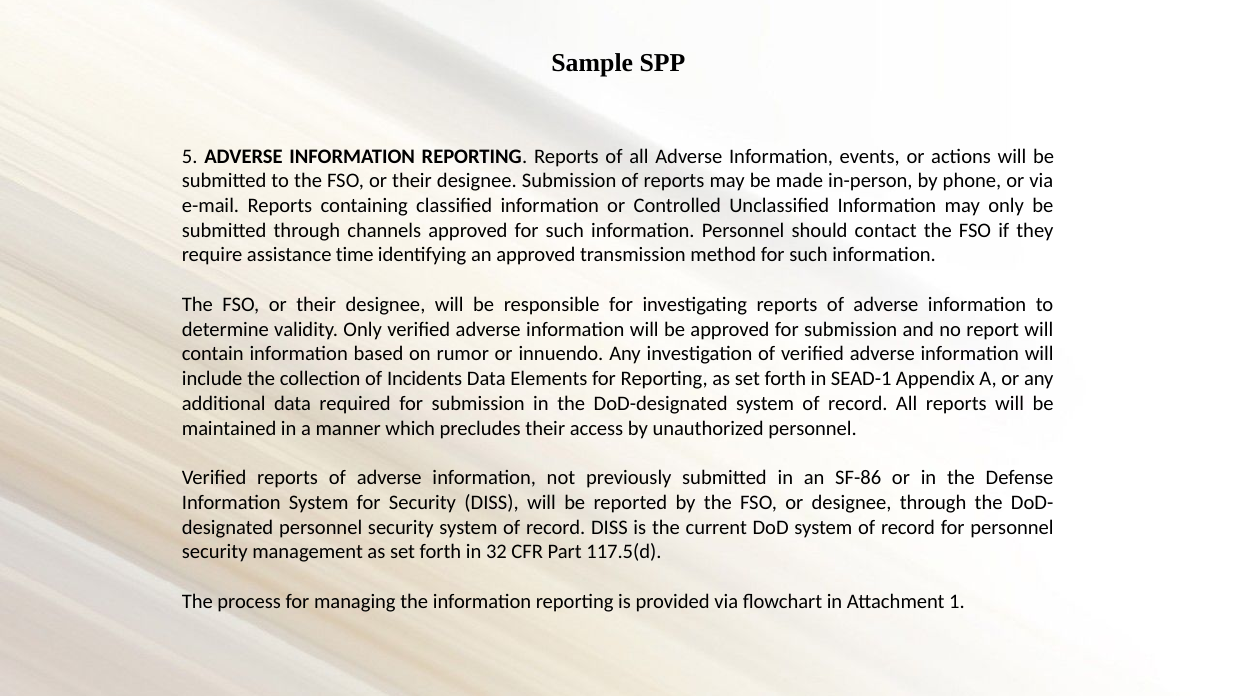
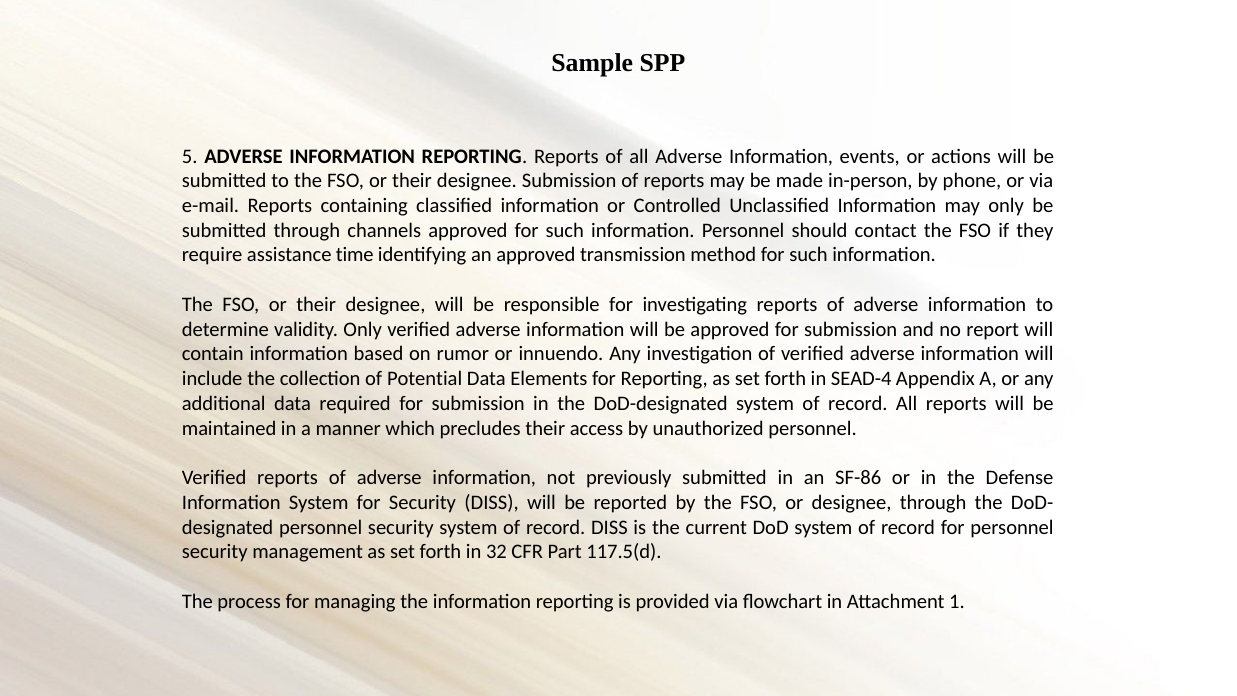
Incidents: Incidents -> Potential (425, 379)
SEAD-1: SEAD-1 -> SEAD-4 (861, 379)
